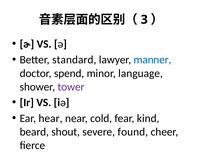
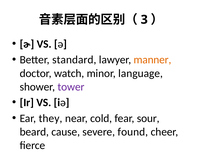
manner colour: blue -> orange (152, 60)
spend: spend -> watch (69, 73)
hear: hear -> they (51, 118)
kind: kind -> sour (148, 118)
shout: shout -> cause (66, 131)
